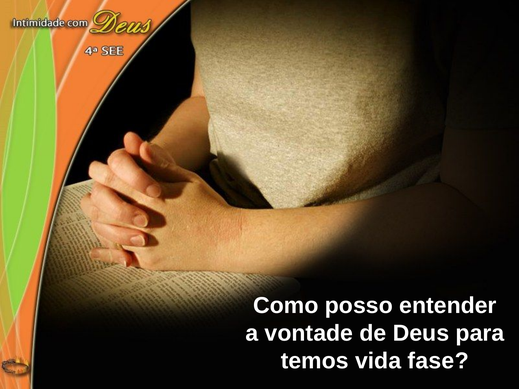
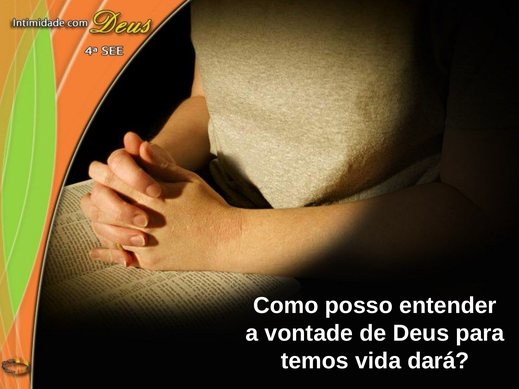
fase: fase -> dará (438, 361)
